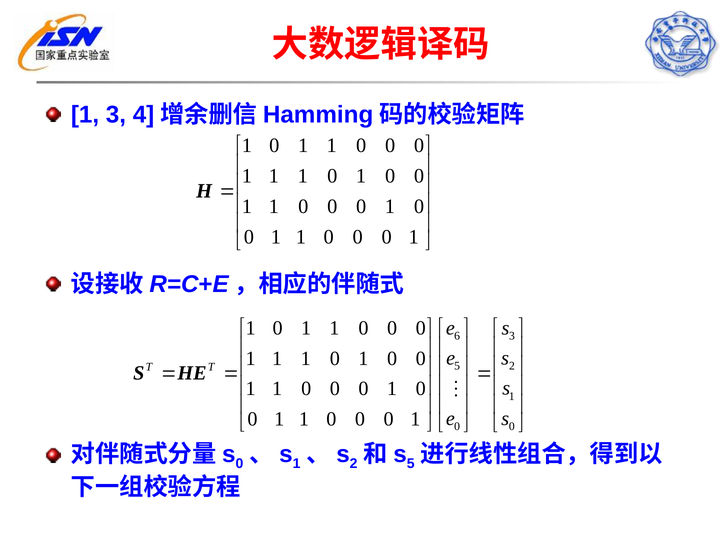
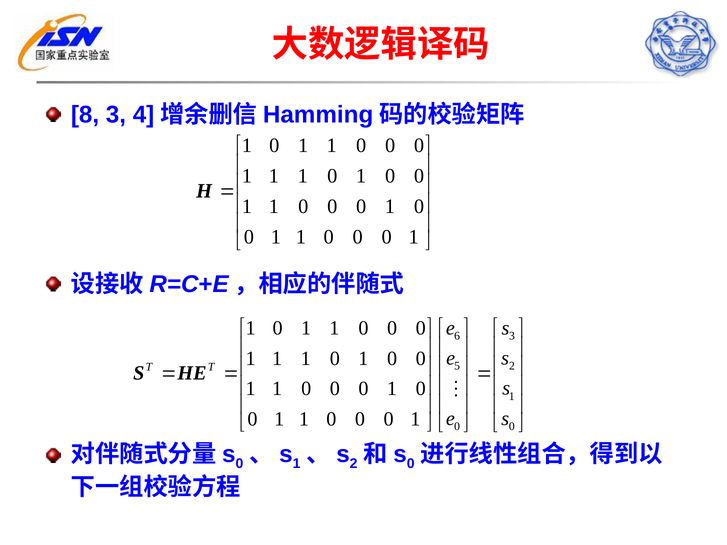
1: 1 -> 8 (85, 115)
5: 5 -> 0 (411, 464)
